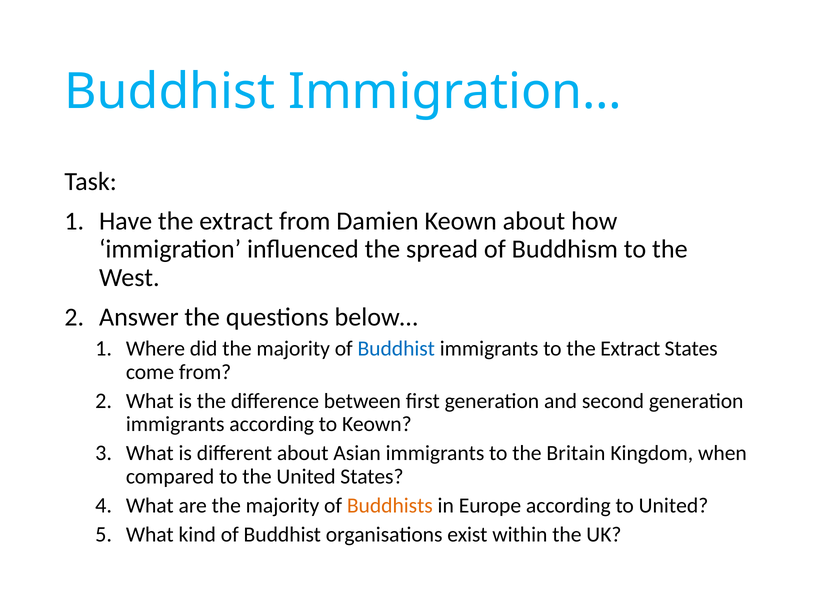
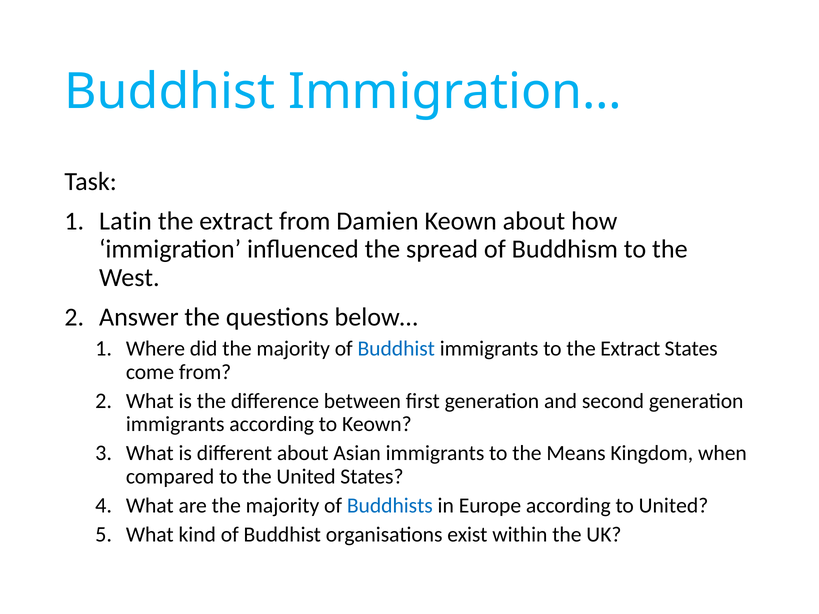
Have: Have -> Latin (125, 221)
Britain: Britain -> Means (576, 454)
Buddhists colour: orange -> blue (390, 506)
